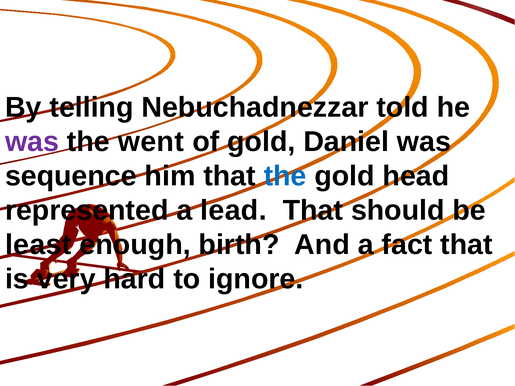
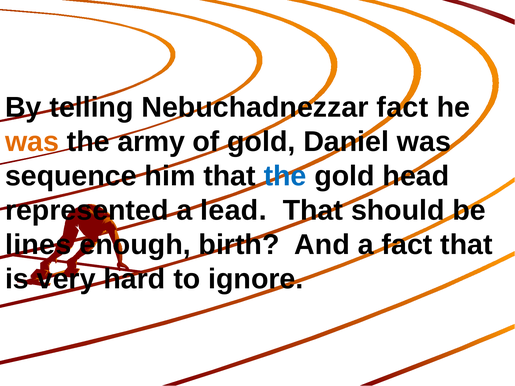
Nebuchadnezzar told: told -> fact (402, 108)
was colour: purple -> orange (32, 142)
went: went -> army (151, 142)
least: least -> lines (38, 245)
